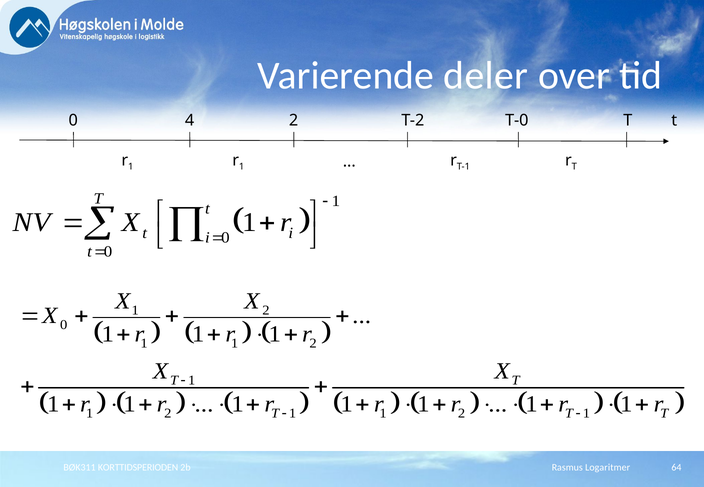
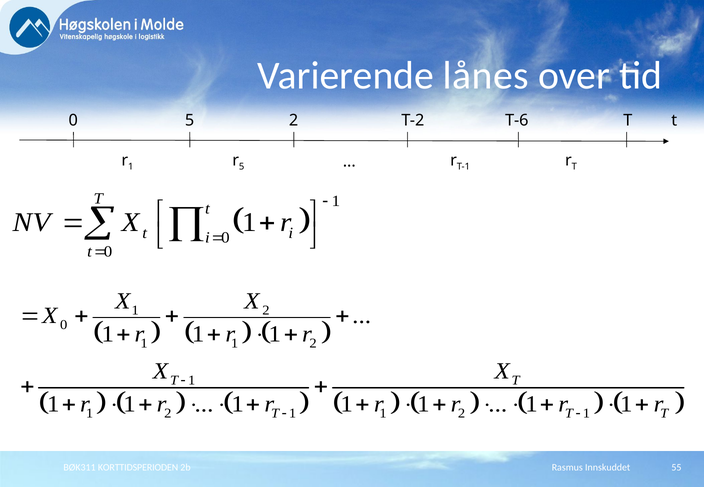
deler: deler -> lånes (486, 76)
0 4: 4 -> 5 (190, 121)
T-0: T-0 -> T-6 (517, 121)
1: 1 -> 5 (242, 167)
64: 64 -> 55 (676, 468)
Logaritmer: Logaritmer -> Innskuddet (608, 468)
